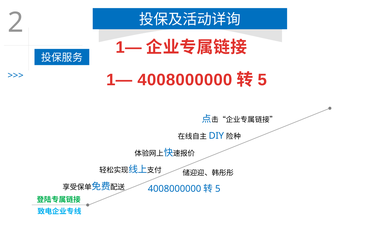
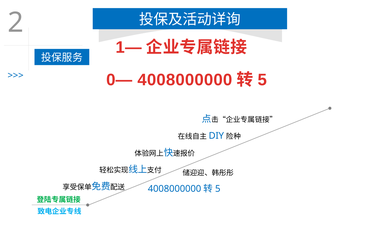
1—: 1— -> 0— (119, 80)
